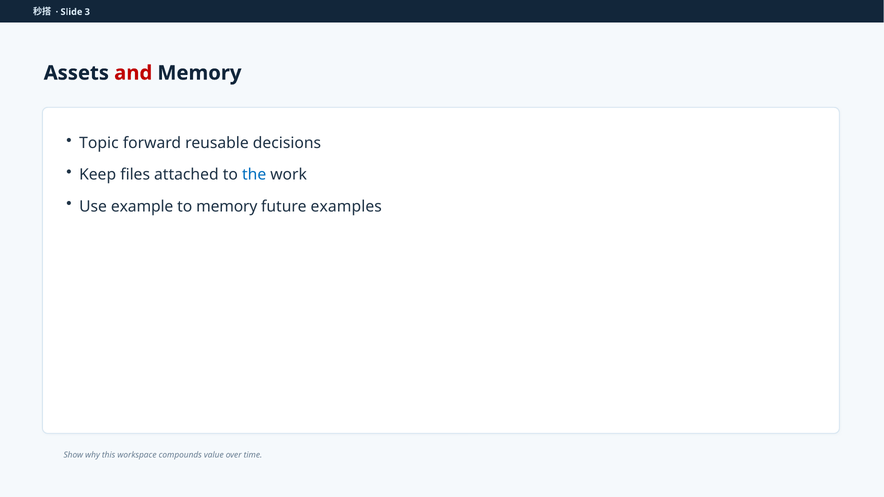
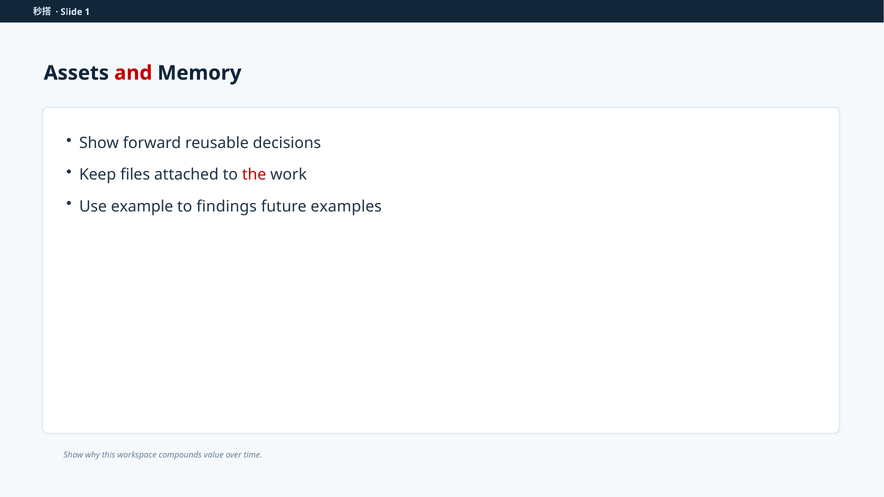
3: 3 -> 1 (87, 12)
Topic: Topic -> Show (99, 143)
the colour: blue -> red (254, 175)
to memory: memory -> findings (227, 206)
